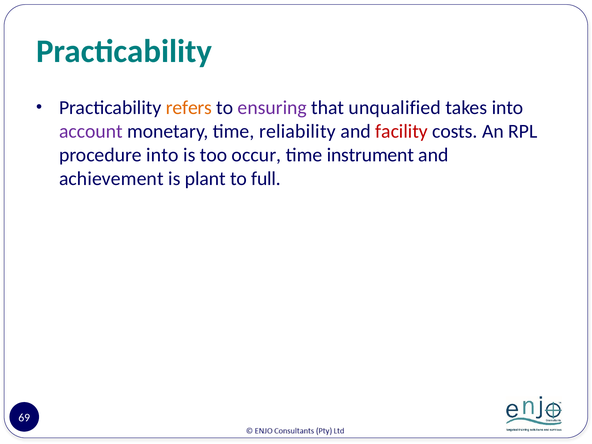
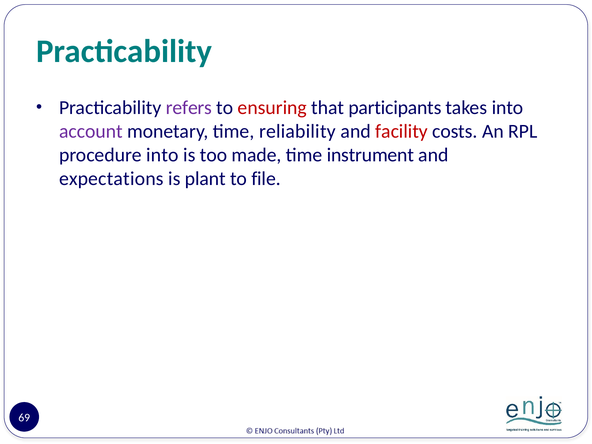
refers colour: orange -> purple (189, 108)
ensuring colour: purple -> red (272, 108)
unqualified: unqualified -> participants (395, 108)
occur: occur -> made (257, 155)
achievement: achievement -> expectations (111, 179)
full: full -> file (266, 179)
